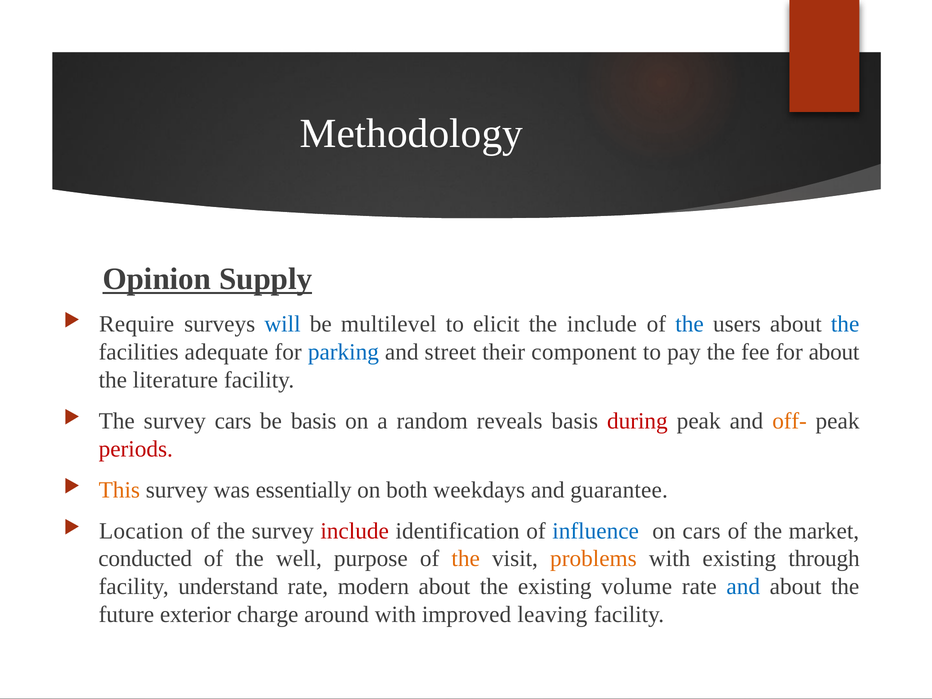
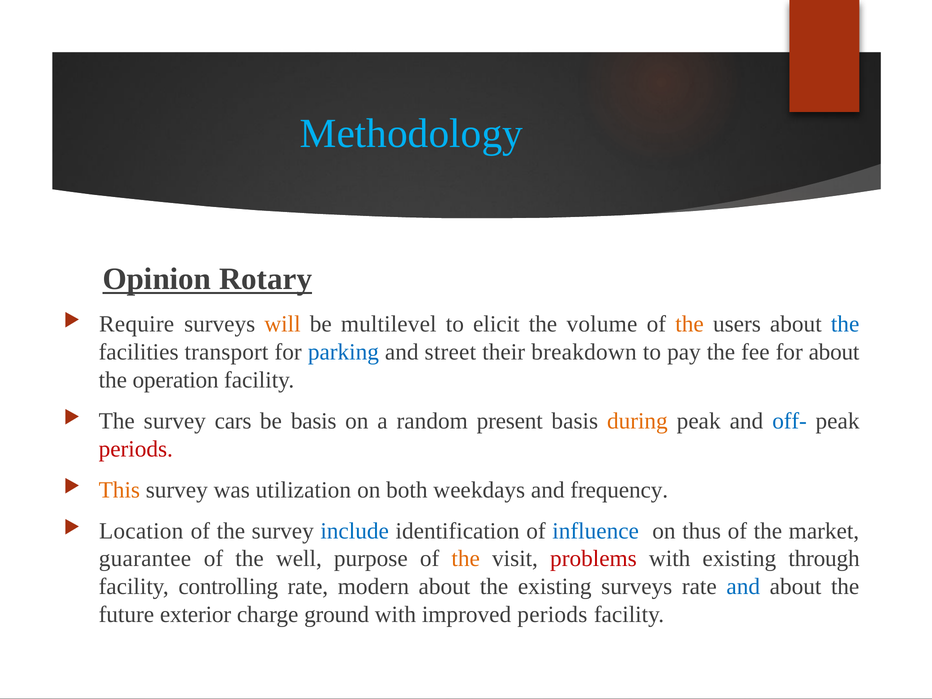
Methodology colour: white -> light blue (411, 133)
Supply: Supply -> Rotary (266, 279)
will colour: blue -> orange (283, 324)
the include: include -> volume (602, 324)
the colour: blue -> orange (690, 324)
adequate: adequate -> transport (227, 352)
component: component -> breakdown (584, 352)
literature: literature -> operation (176, 380)
reveals: reveals -> present (510, 421)
during colour: red -> orange (637, 421)
off- colour: orange -> blue (790, 421)
essentially: essentially -> utilization (303, 490)
guarantee: guarantee -> frequency (619, 490)
include colour: red -> blue (355, 531)
on cars: cars -> thus (702, 531)
conducted: conducted -> guarantee (145, 559)
problems colour: orange -> red (593, 559)
understand: understand -> controlling (228, 587)
existing volume: volume -> surveys (637, 587)
around: around -> ground (337, 615)
improved leaving: leaving -> periods (552, 615)
